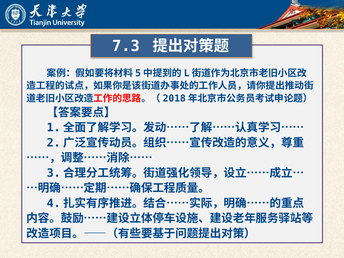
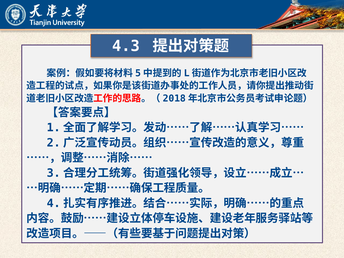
7.3: 7.3 -> 4.3 (126, 46)
